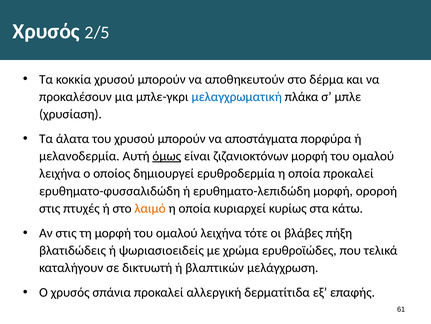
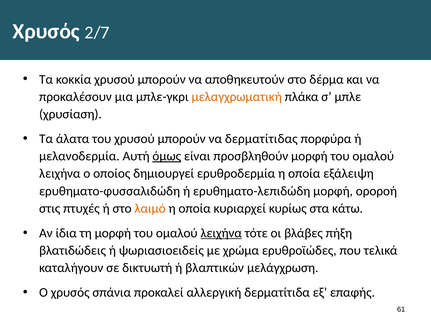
2/5: 2/5 -> 2/7 (97, 33)
μελαγχρωματική colour: blue -> orange (237, 97)
αποστάγματα: αποστάγματα -> δερματίτιδας (261, 138)
ζιζανιοκτόνων: ζιζανιοκτόνων -> προσβληθούν (251, 156)
οποία προκαλεί: προκαλεί -> εξάλειψη (349, 173)
Αν στις: στις -> ίδια (66, 233)
λειχήνα underline: none -> present (221, 233)
